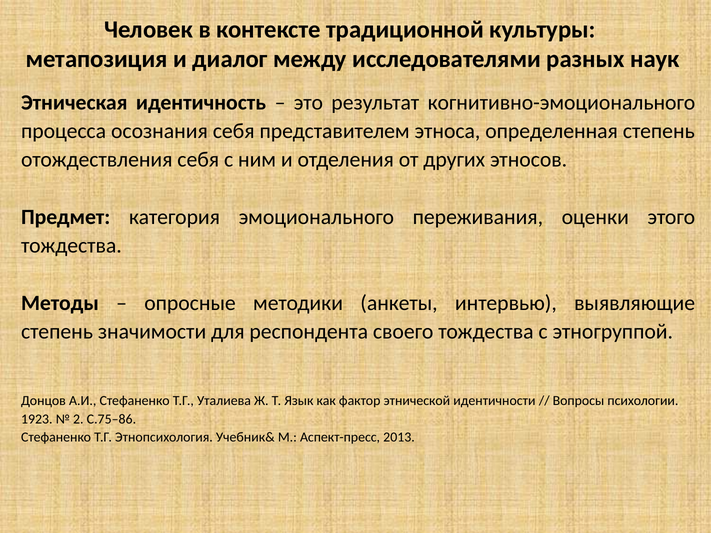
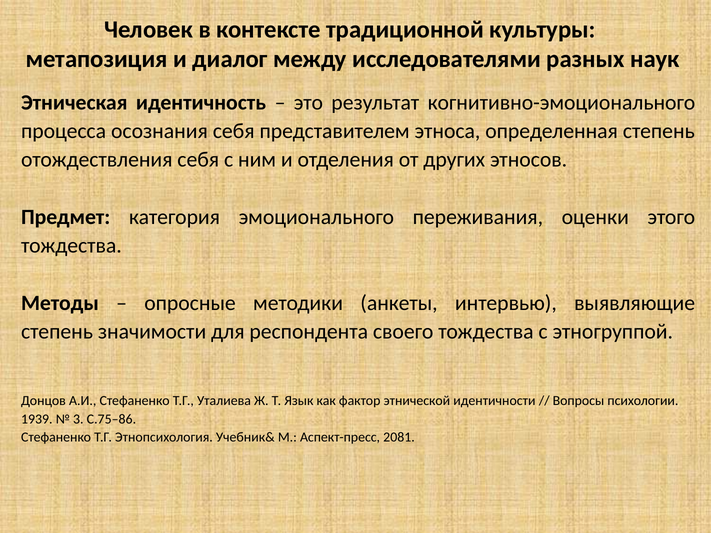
1923: 1923 -> 1939 (37, 419)
2: 2 -> 3 (78, 419)
2013: 2013 -> 2081 (399, 438)
